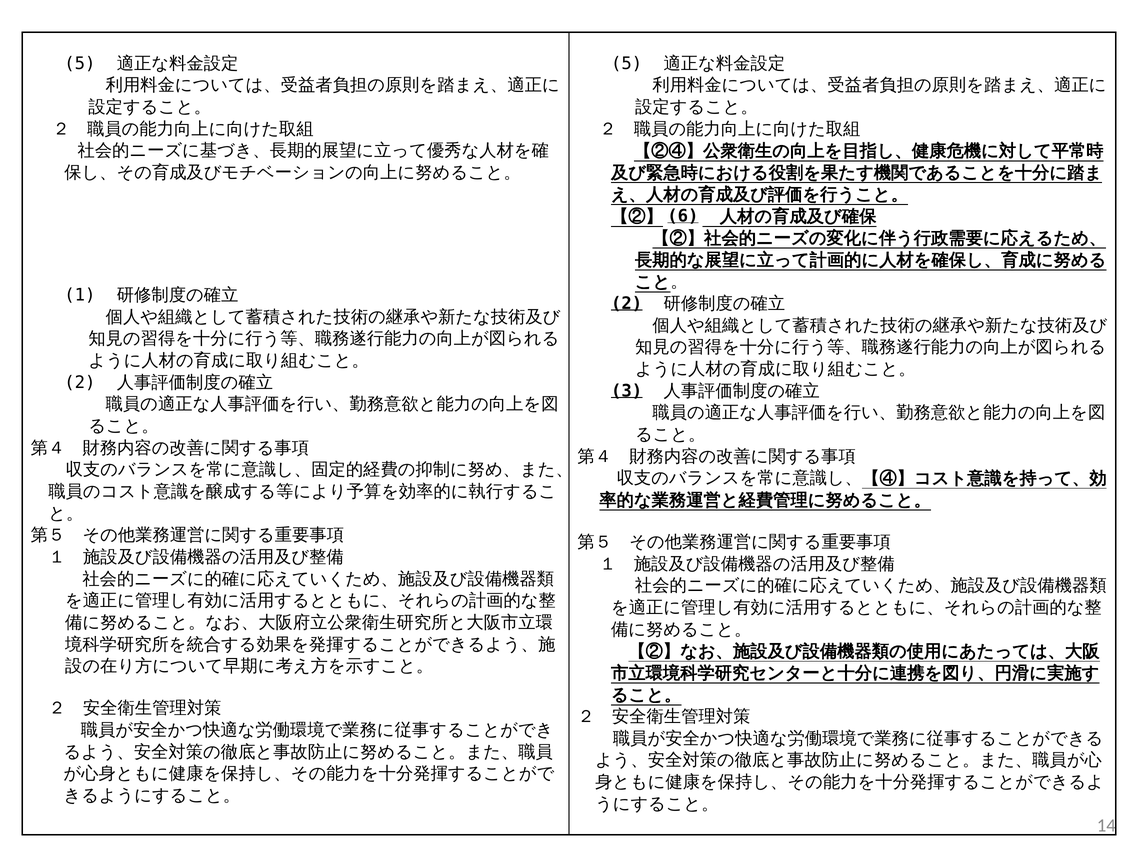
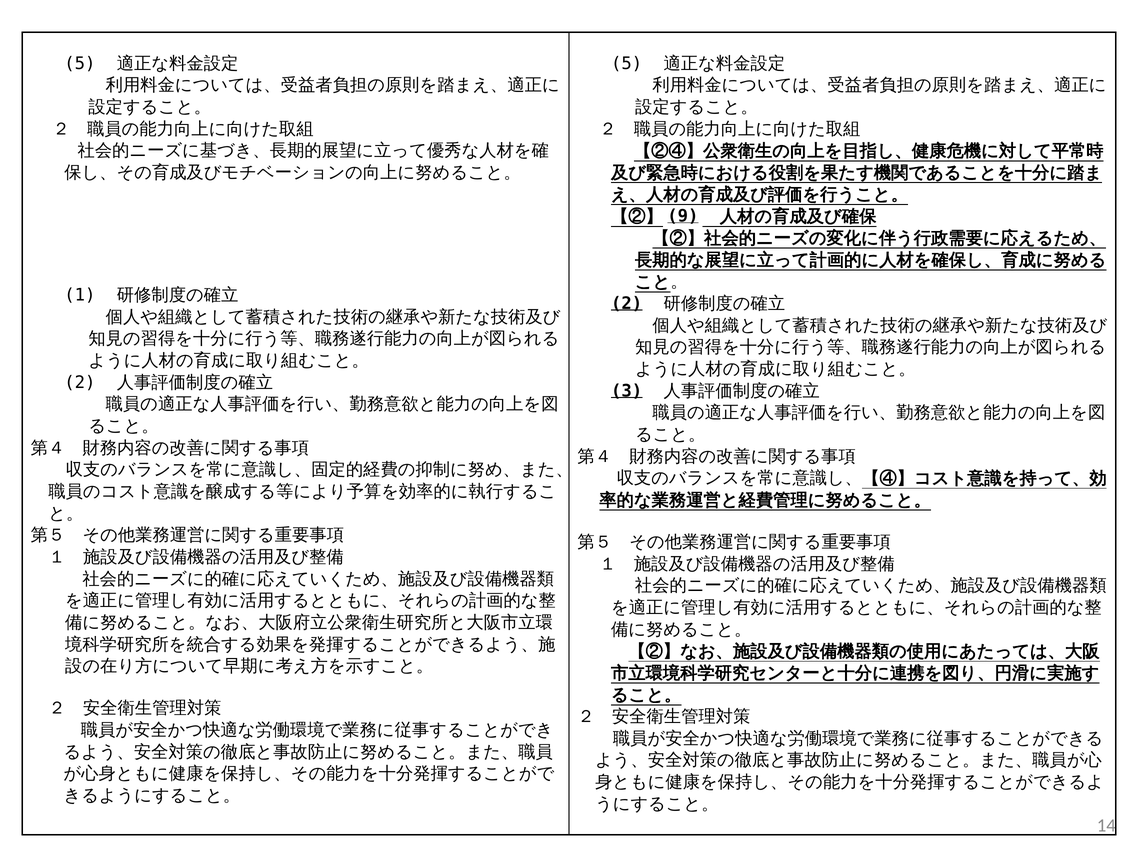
6: 6 -> 9 (683, 216)
